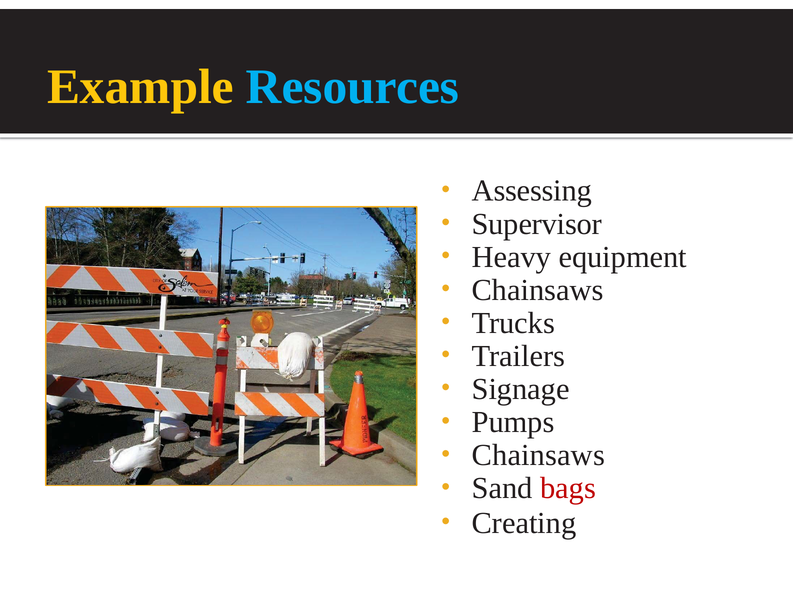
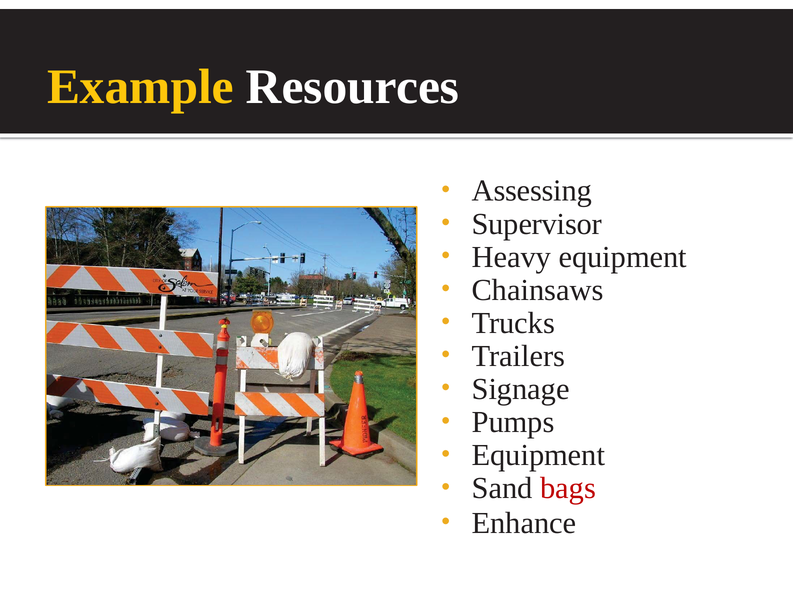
Resources colour: light blue -> white (353, 87)
Chainsaws: Chainsaws -> Equipment (538, 455)
Creating: Creating -> Enhance (524, 523)
